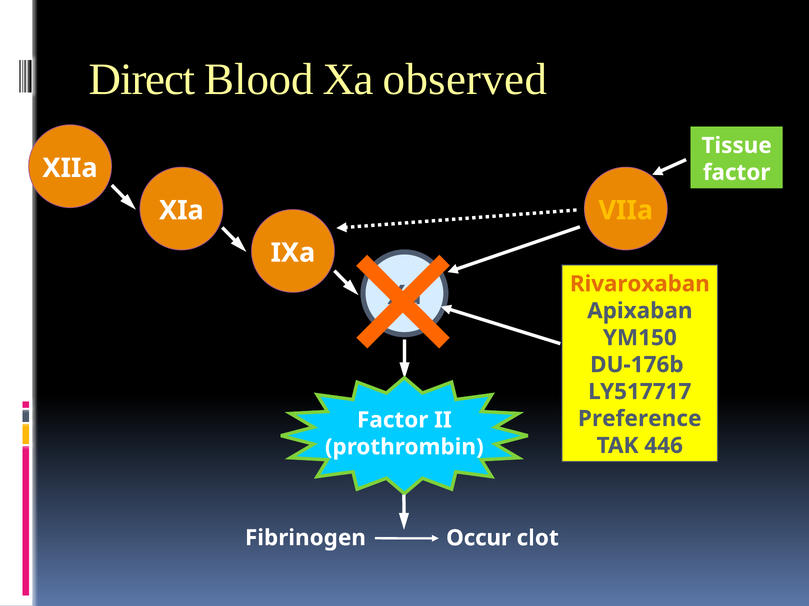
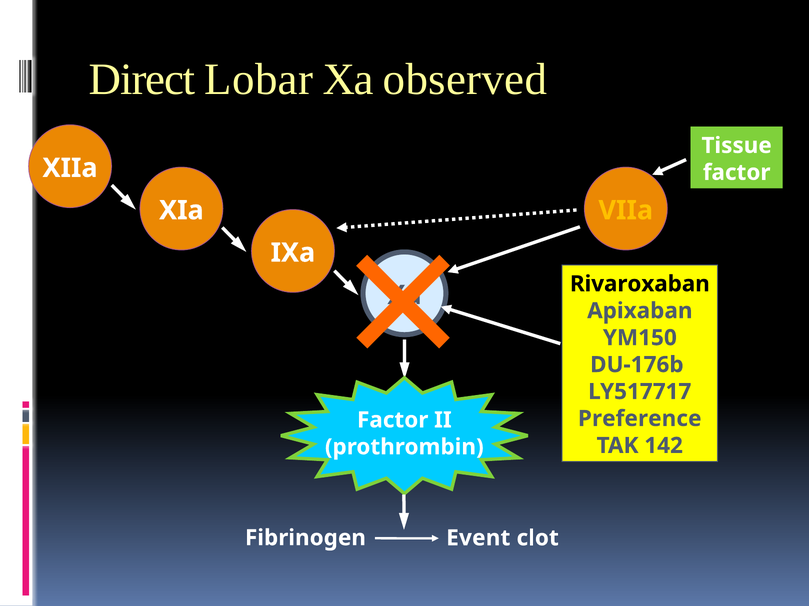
Blood: Blood -> Lobar (259, 79)
Rivaroxaban colour: orange -> black (640, 284)
446: 446 -> 142 (664, 446)
Occur: Occur -> Event (478, 539)
